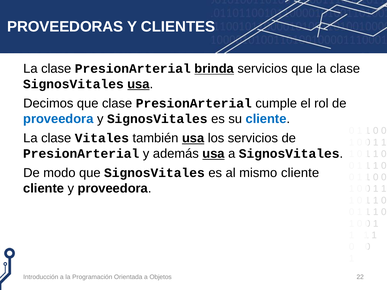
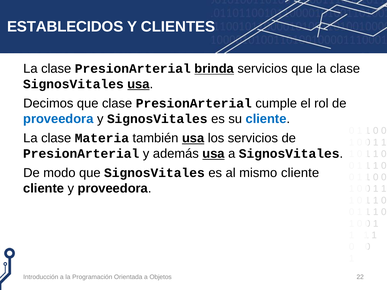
PROVEEDORAS: PROVEEDORAS -> ESTABLECIDOS (65, 27)
Vitales: Vitales -> Materia (102, 138)
